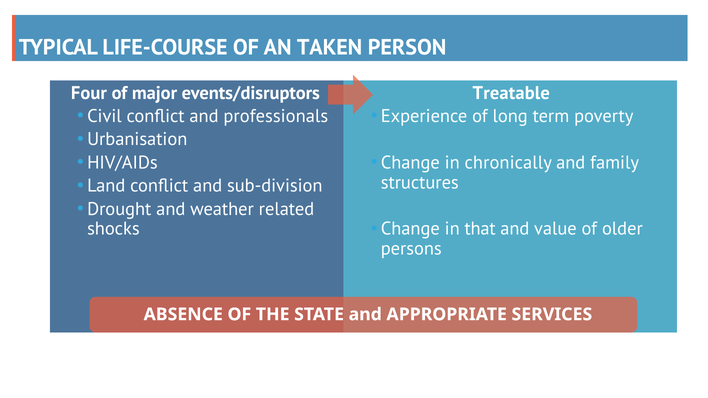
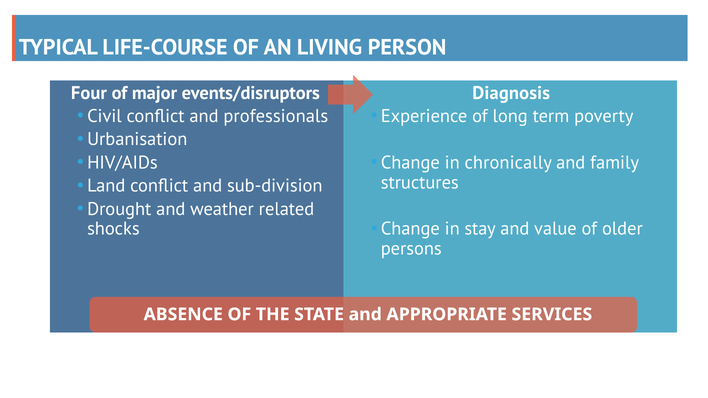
TAKEN: TAKEN -> LIVING (330, 47)
Treatable: Treatable -> Diagnosis (511, 93)
that: that -> stay (480, 229)
